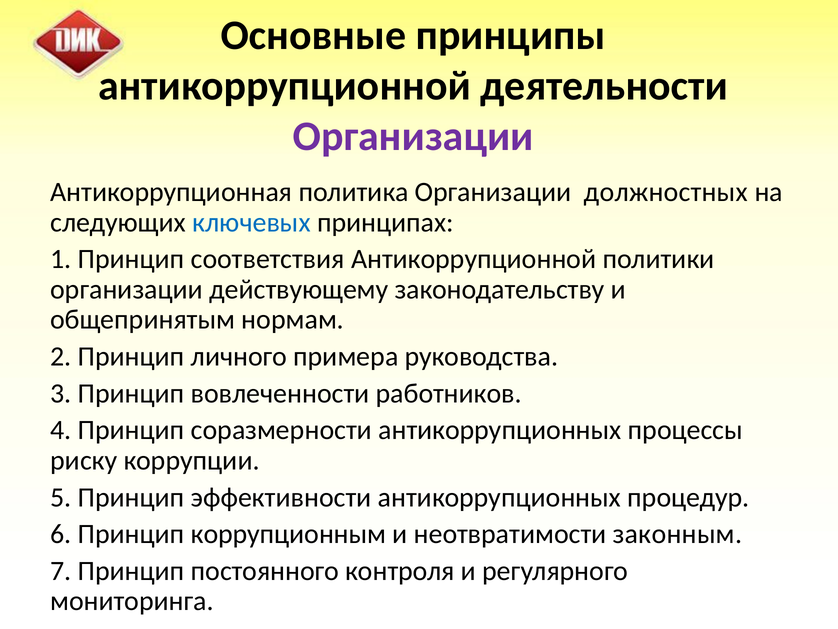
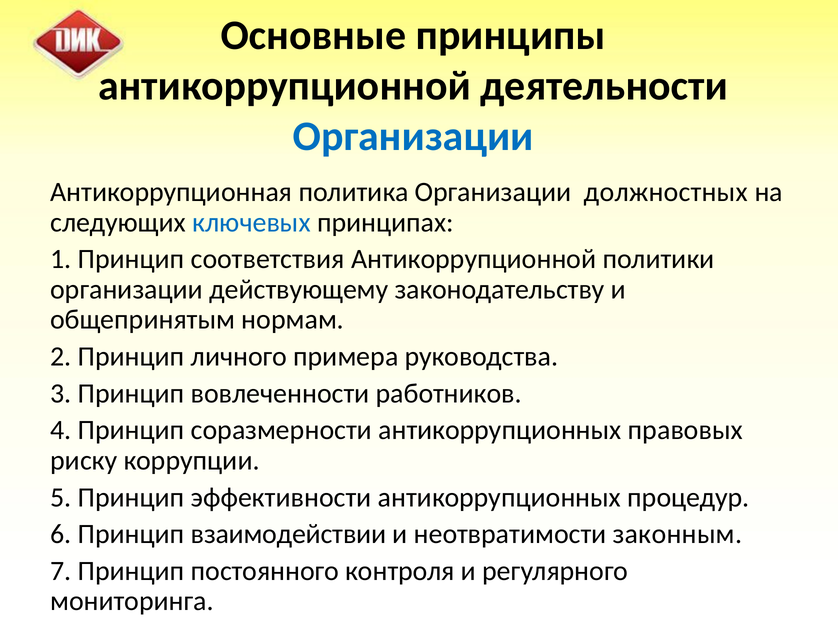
Организации colour: purple -> blue (413, 136)
процессы: процессы -> правовых (685, 430)
коррупционным: коррупционным -> взаимодействии (289, 534)
